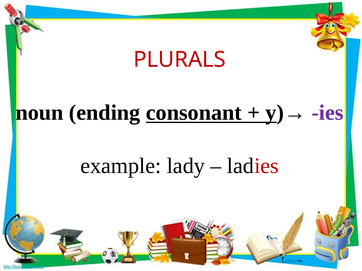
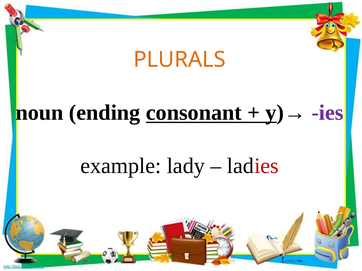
PLURALS colour: red -> orange (180, 60)
